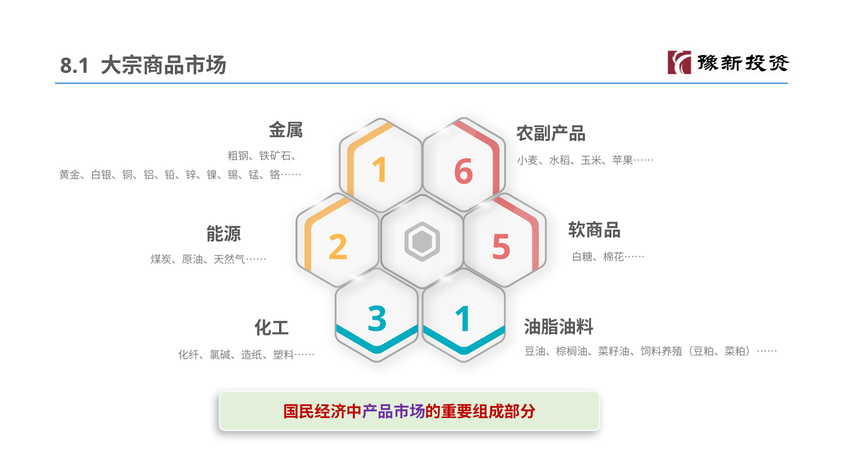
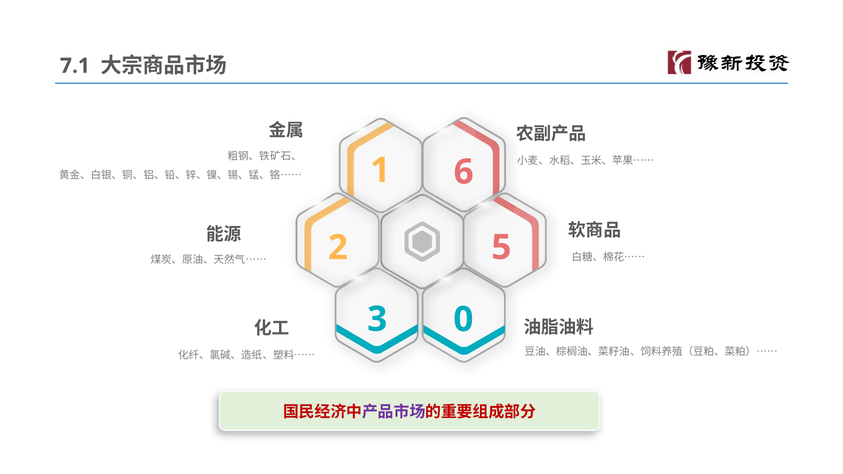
8.1: 8.1 -> 7.1 (75, 66)
3 1: 1 -> 0 (463, 320)
